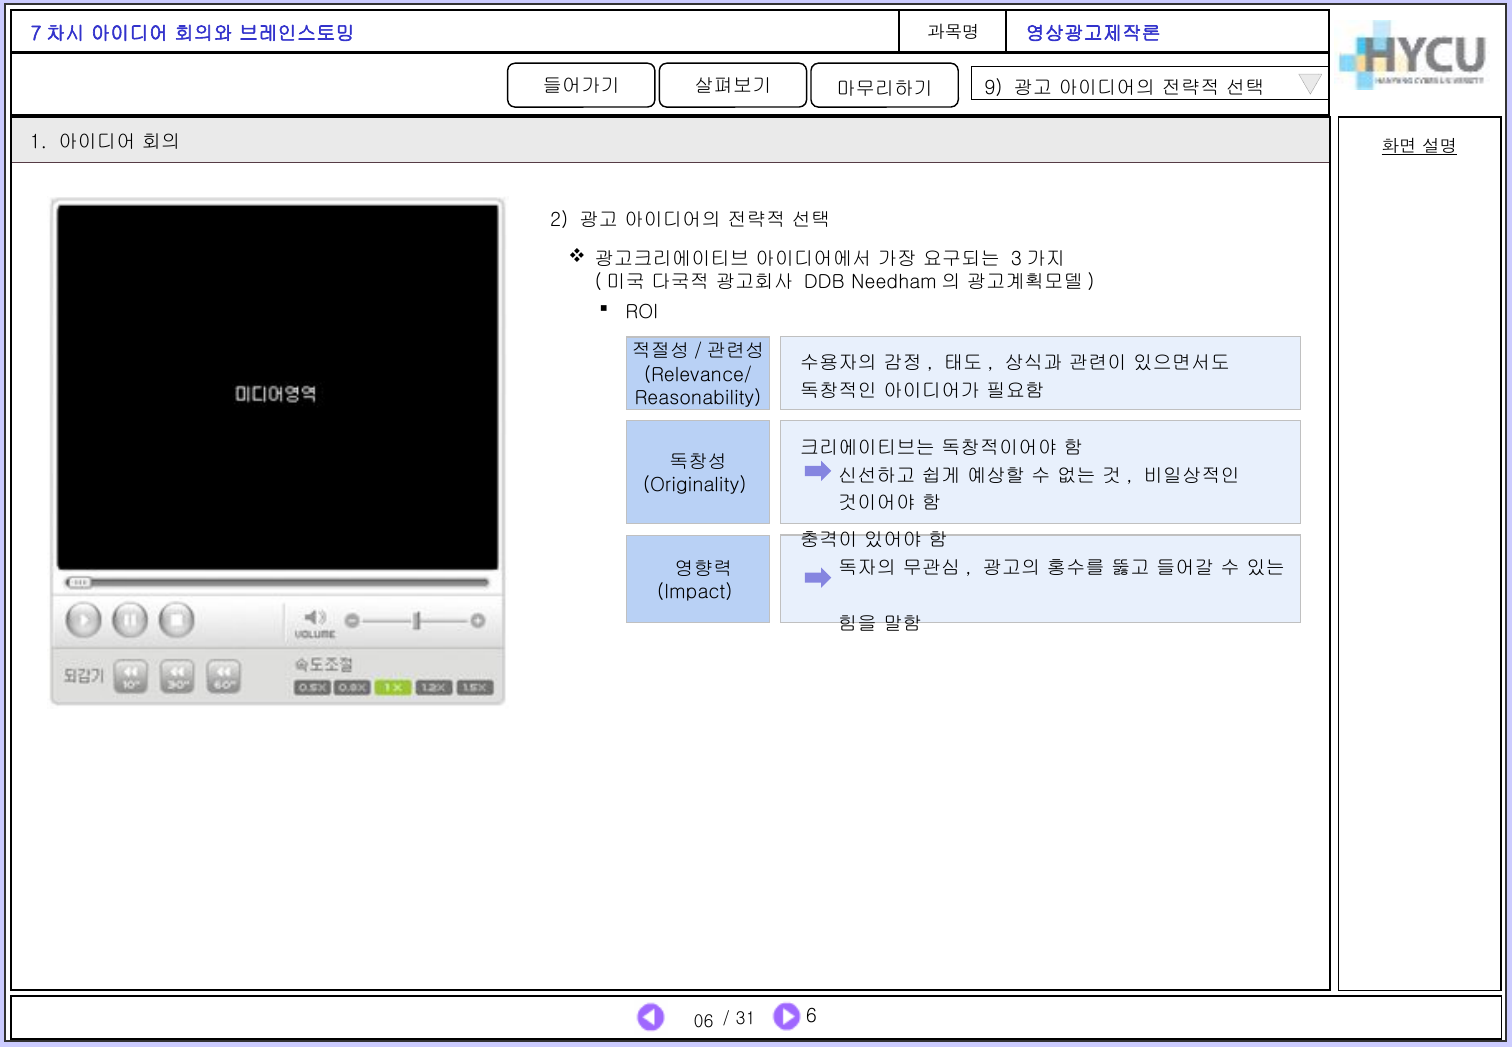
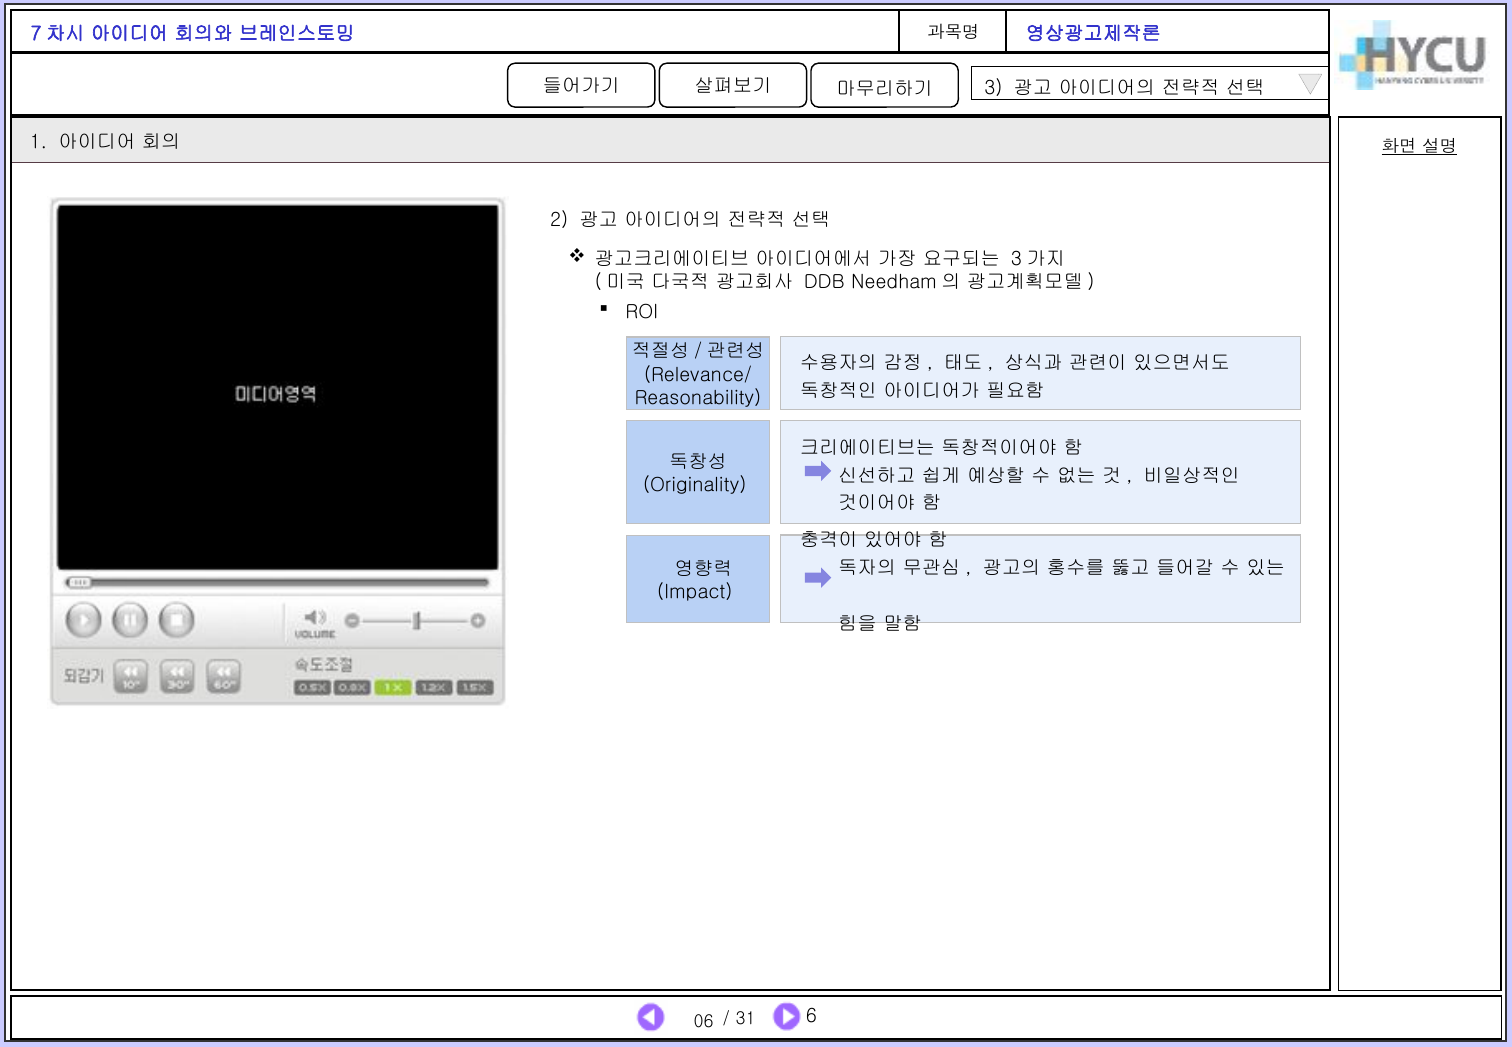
9: 9 -> 3 (993, 88)
